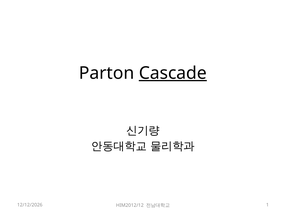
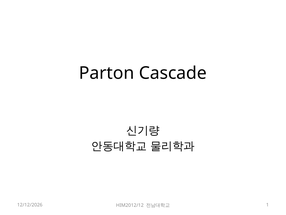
Cascade underline: present -> none (173, 73)
